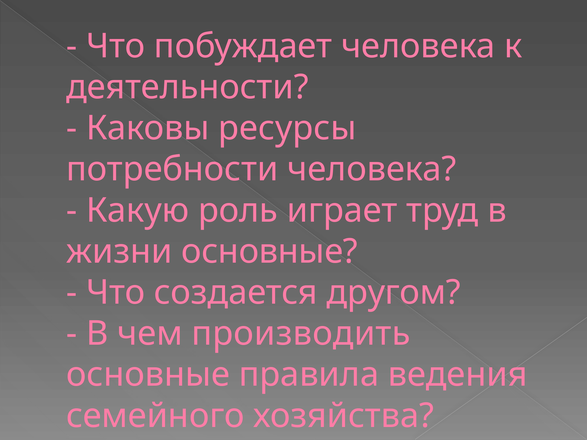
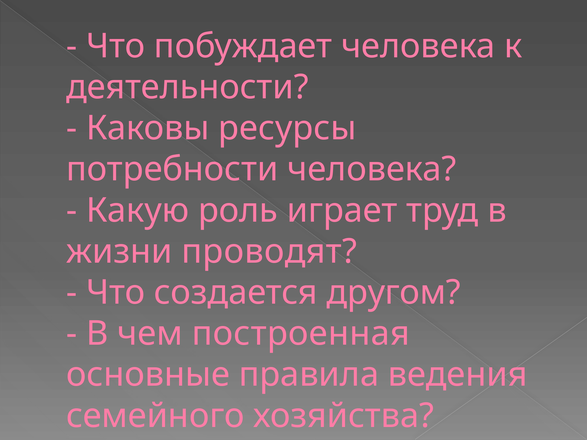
жизни основные: основные -> проводят (269, 252)
производить: производить -> построенная (301, 334)
